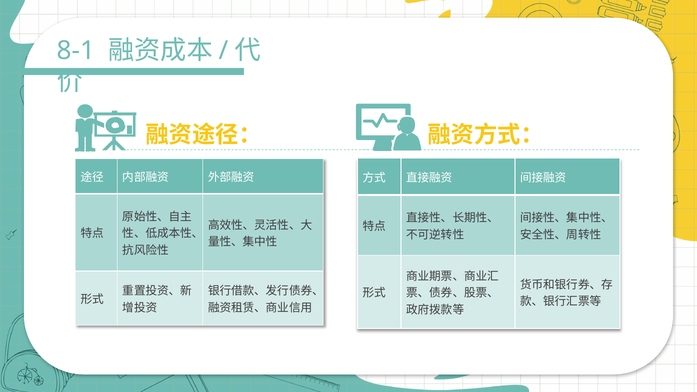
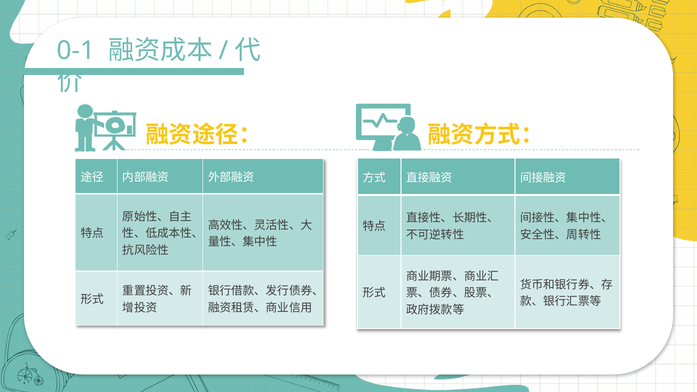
8-1: 8-1 -> 0-1 (76, 50)
